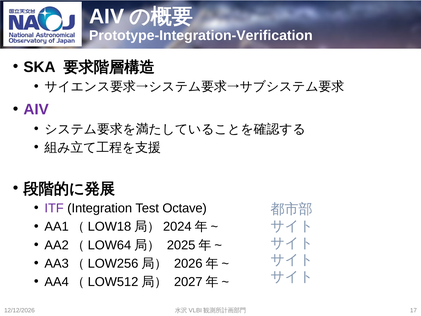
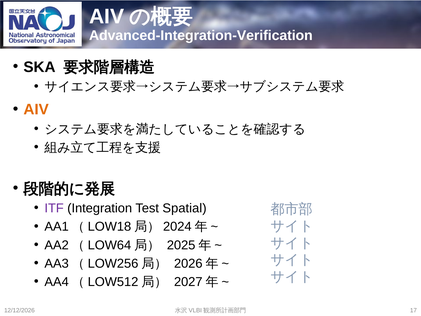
Prototype-Integration-Verification: Prototype-Integration-Verification -> Advanced-Integration-Verification (201, 35)
AIV colour: purple -> orange (36, 109)
Octave: Octave -> Spatial (185, 208)
